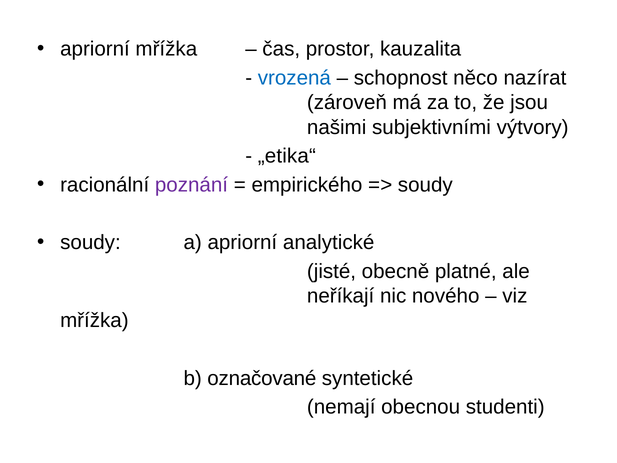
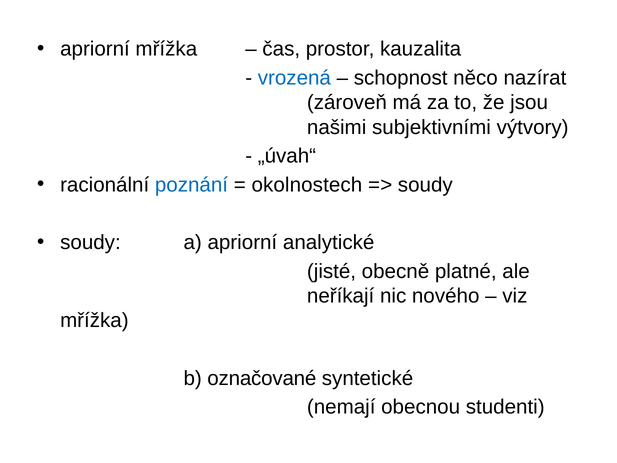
„etika“: „etika“ -> „úvah“ (287, 156)
poznání colour: purple -> blue (191, 185)
empirického: empirického -> okolnostech (307, 185)
